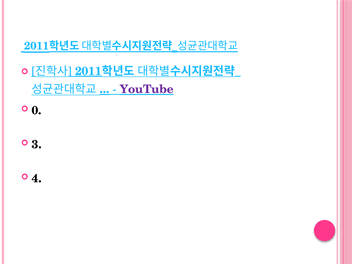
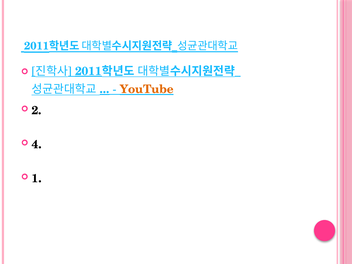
YouTube colour: purple -> orange (147, 89)
0: 0 -> 2 (37, 110)
3: 3 -> 4 (37, 144)
4: 4 -> 1 (37, 178)
